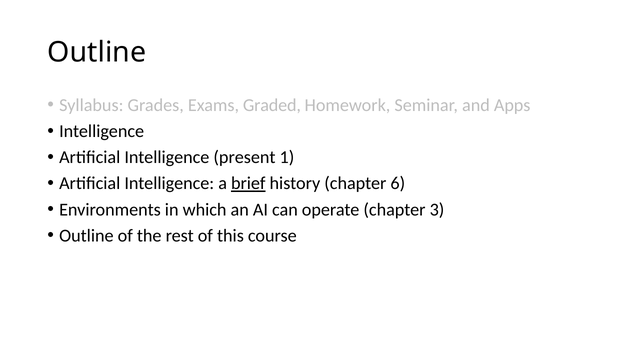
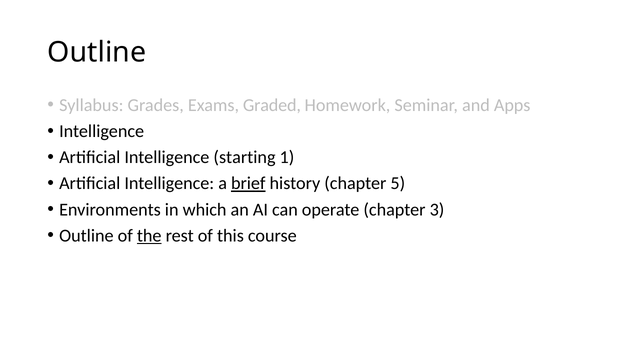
present: present -> starting (245, 158)
6: 6 -> 5 (398, 184)
the underline: none -> present (149, 236)
